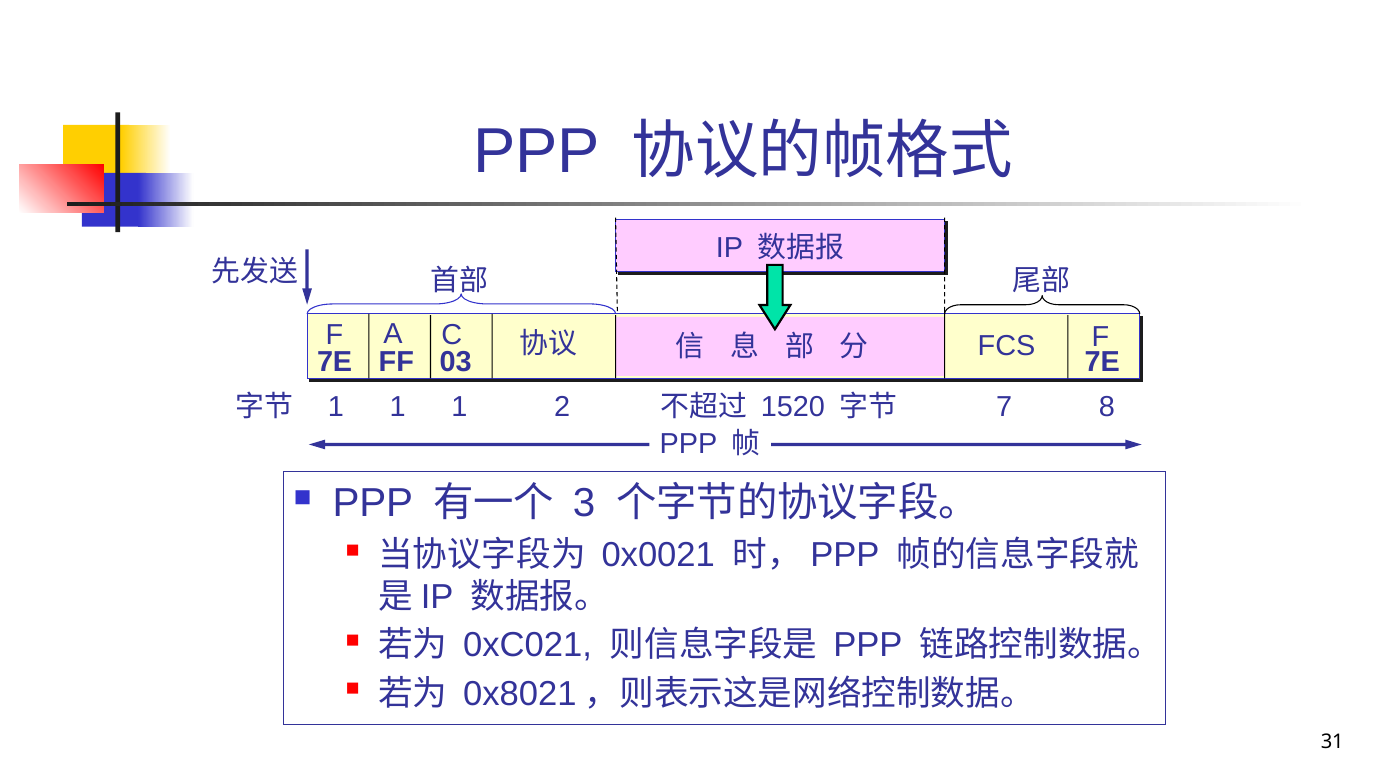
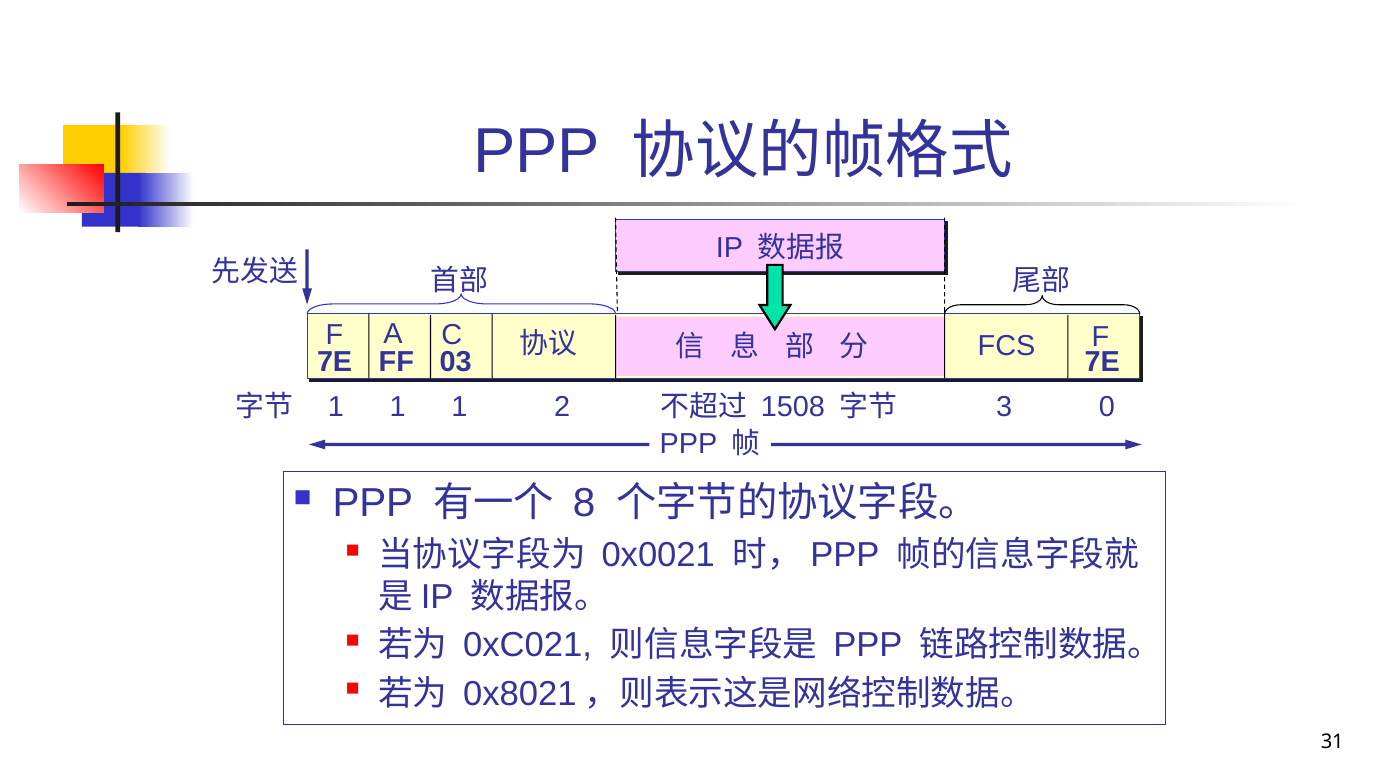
8: 8 -> 0 (1107, 406)
1520: 1520 -> 1508 (793, 406)
7: 7 -> 3 (1004, 406)
3: 3 -> 8 (584, 503)
